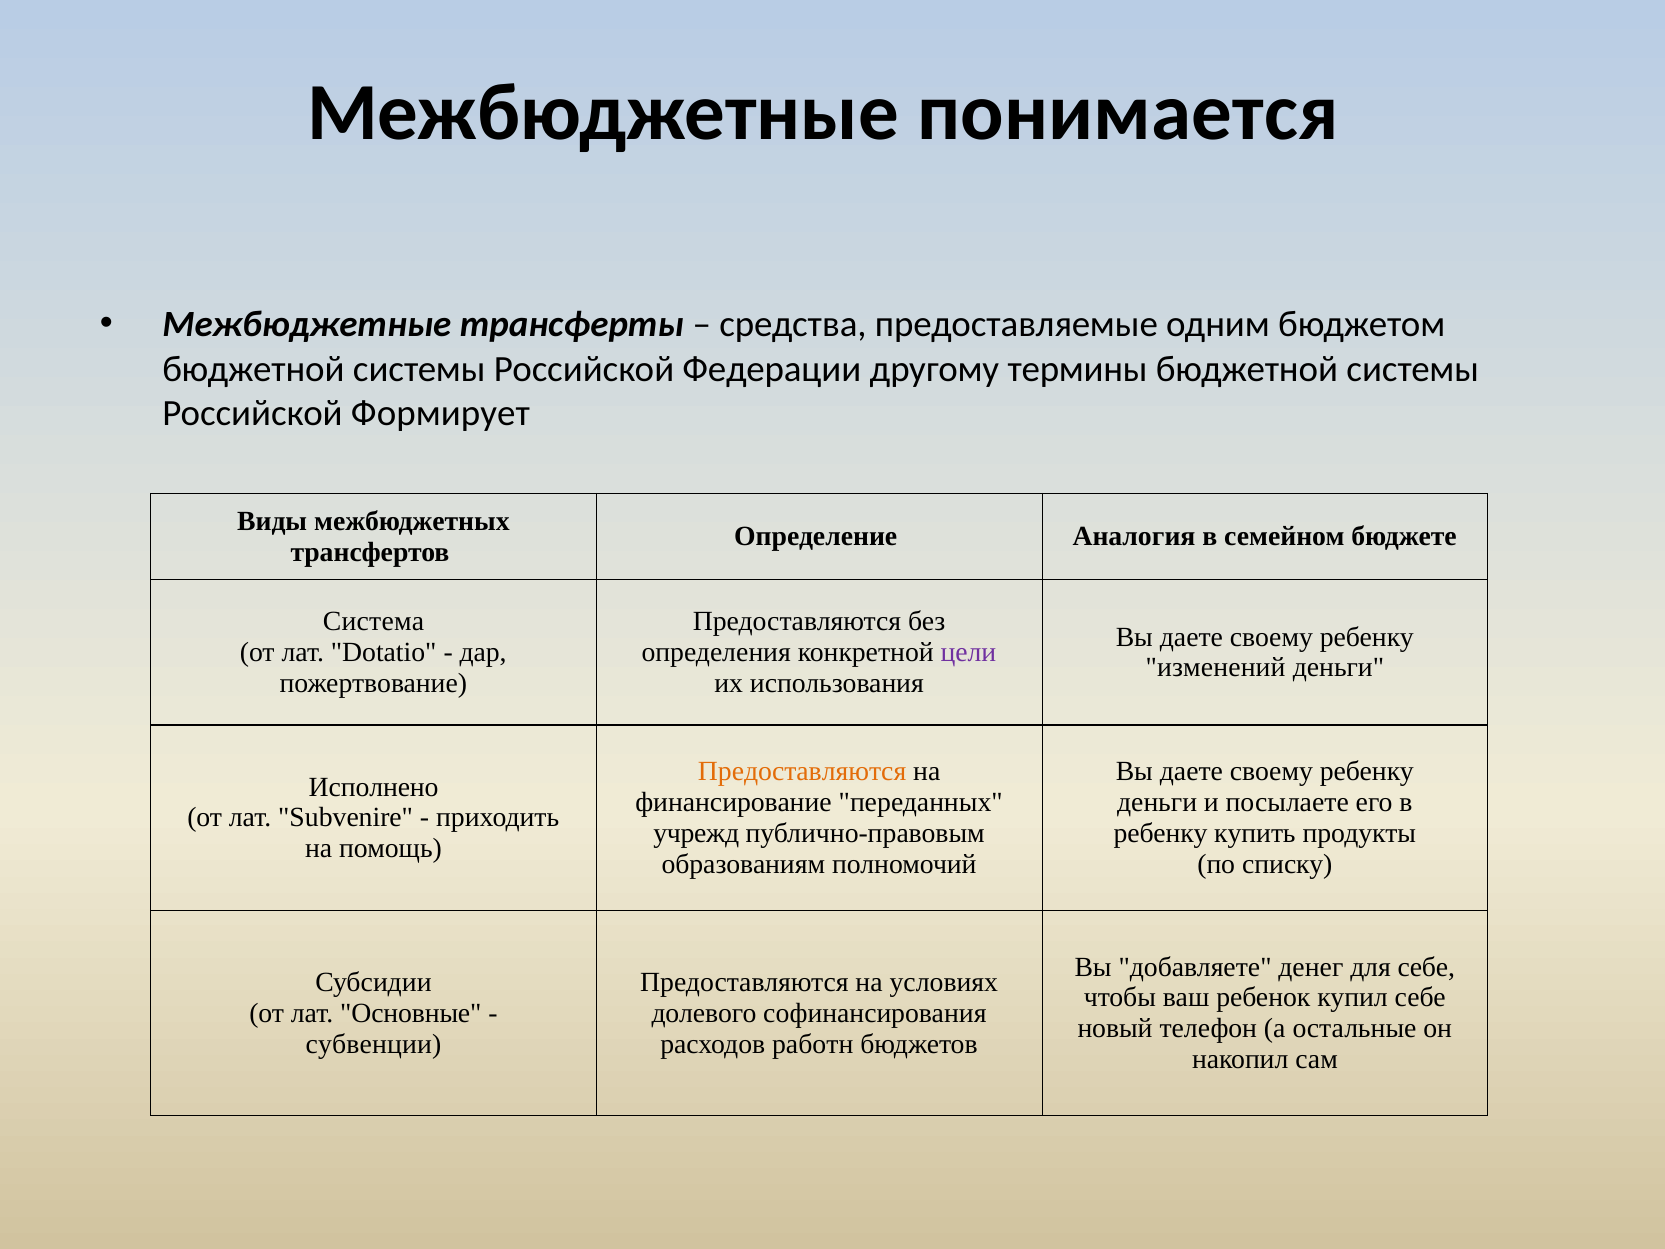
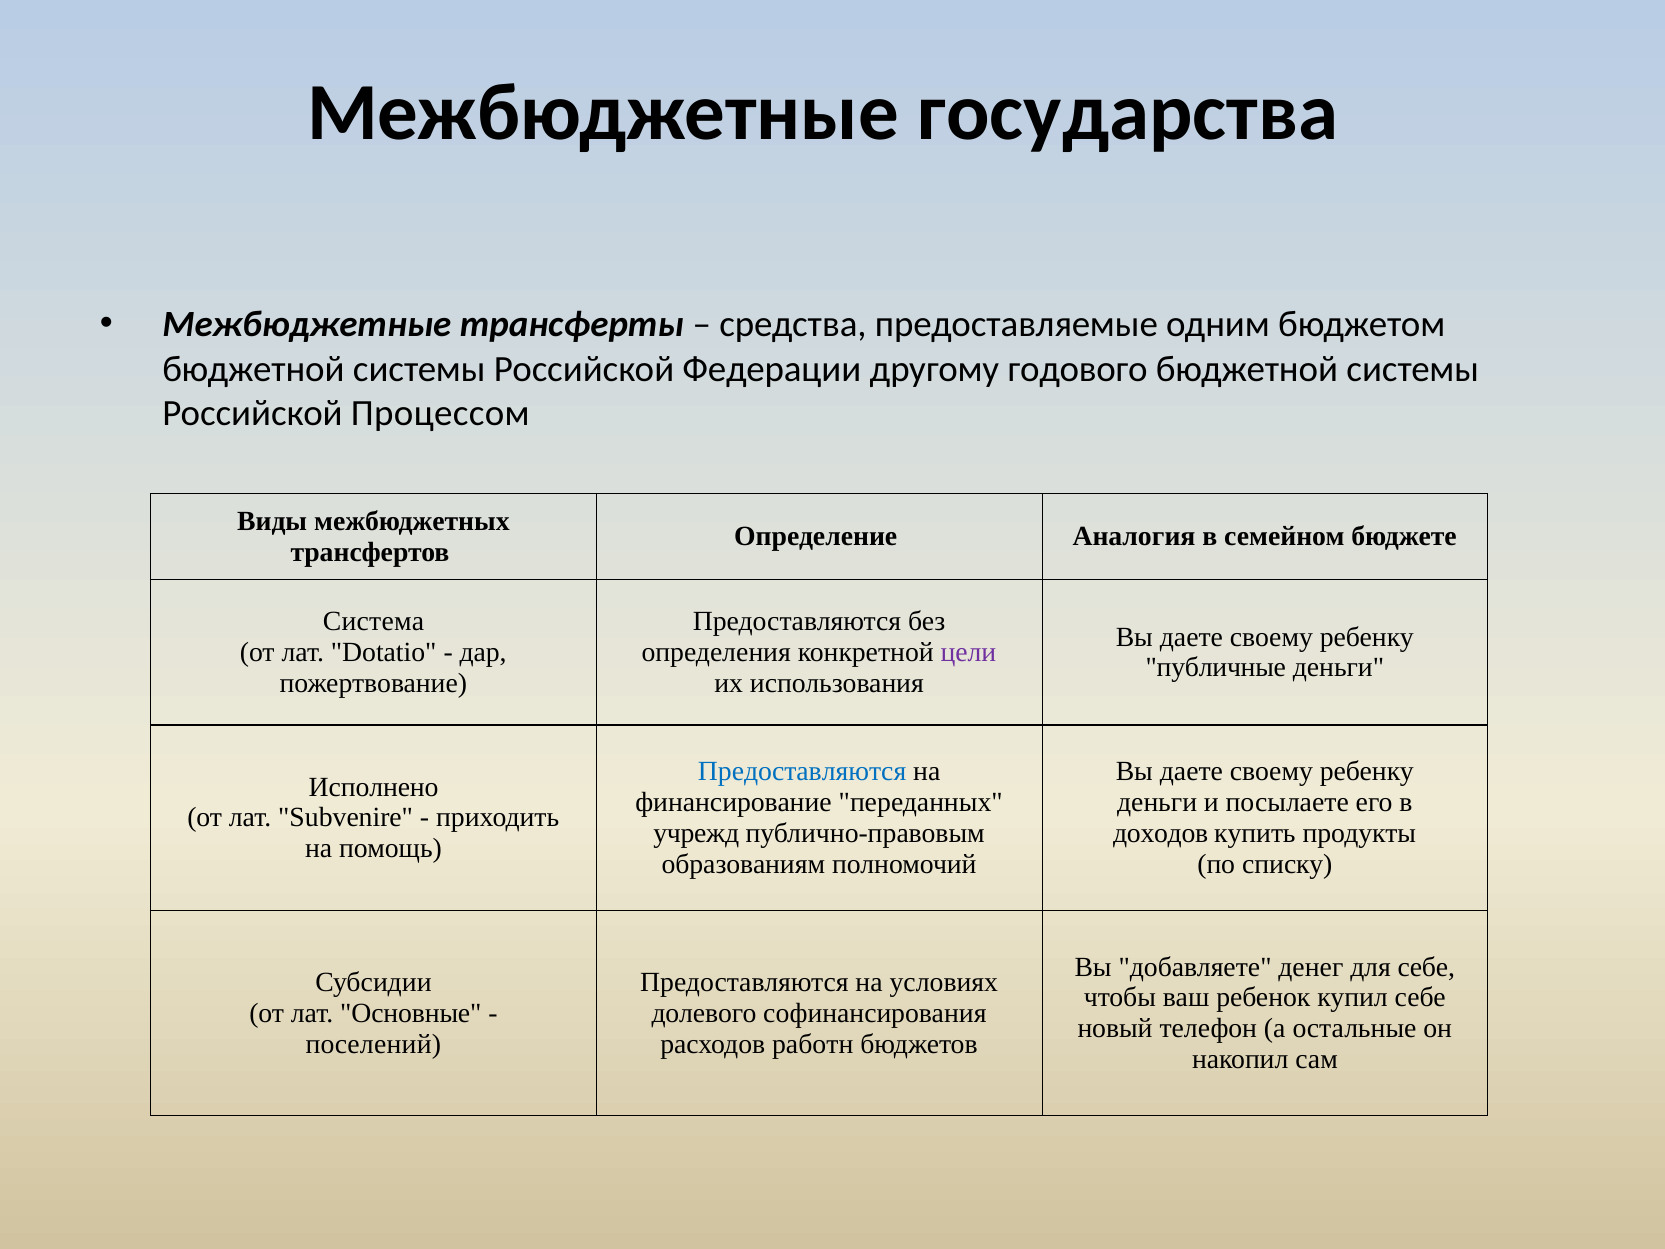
понимается: понимается -> государства (1128, 113)
термины: термины -> годового (1078, 369)
Формирует: Формирует -> Процессом (440, 413)
изменений: изменений -> публичные (1216, 668)
Предоставляются colour: orange -> blue (802, 771)
ребенку: ребенку -> доходов (1161, 833)
субвенции: субвенции -> поселений (373, 1044)
